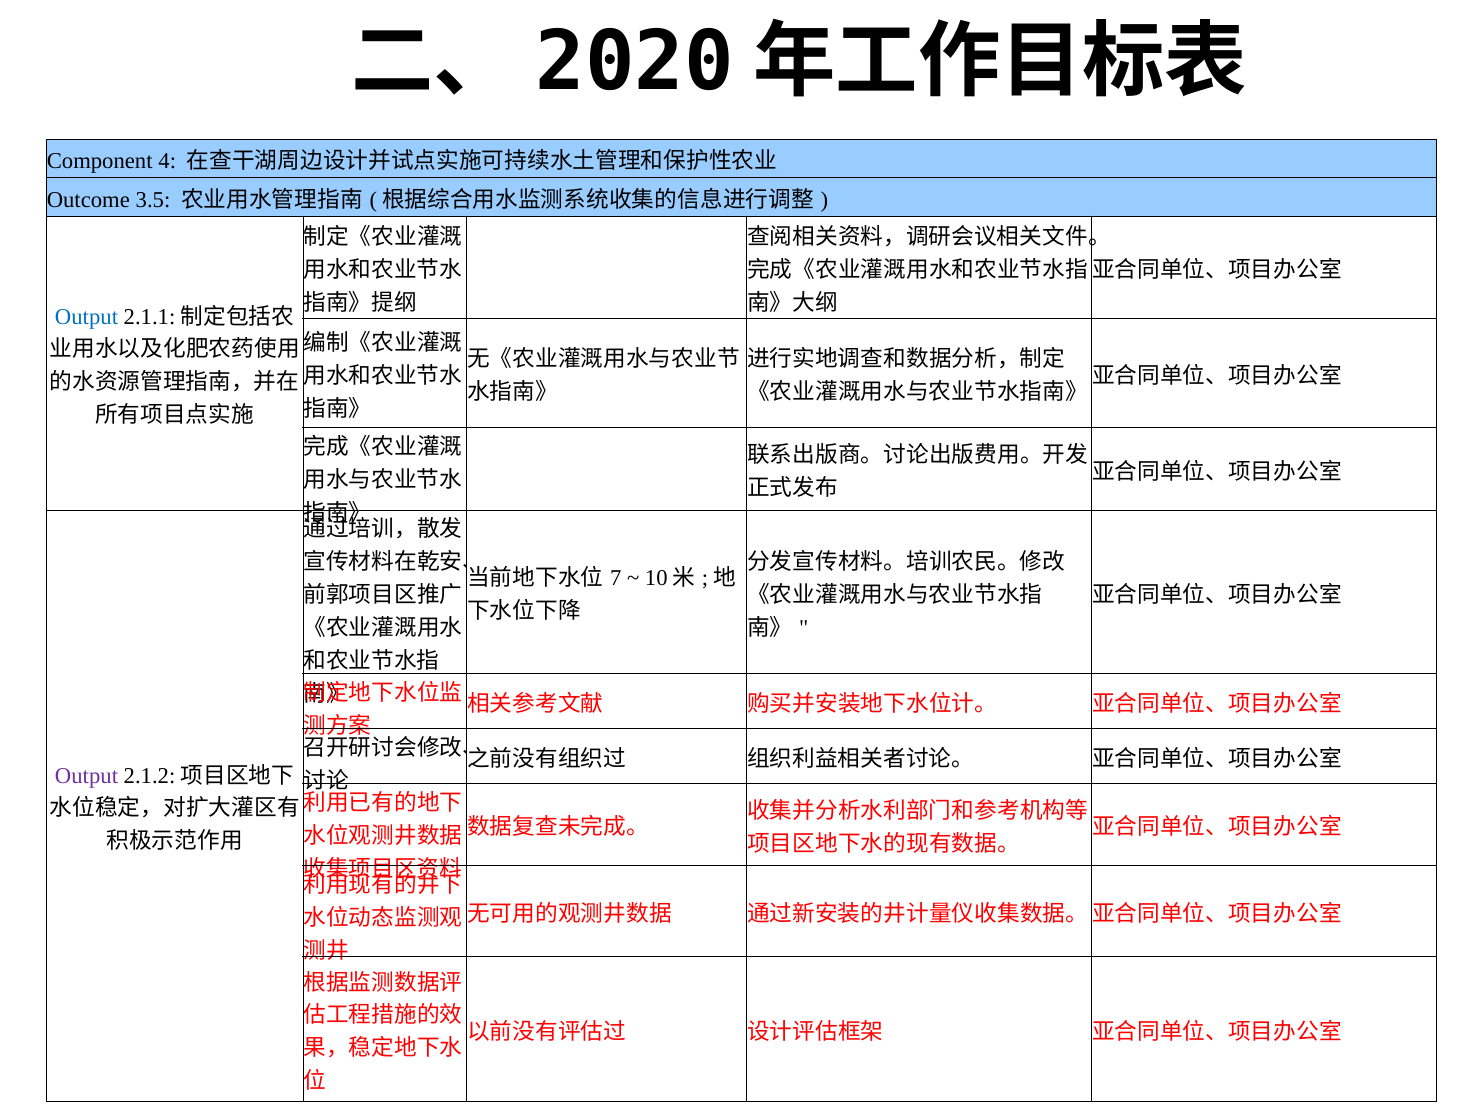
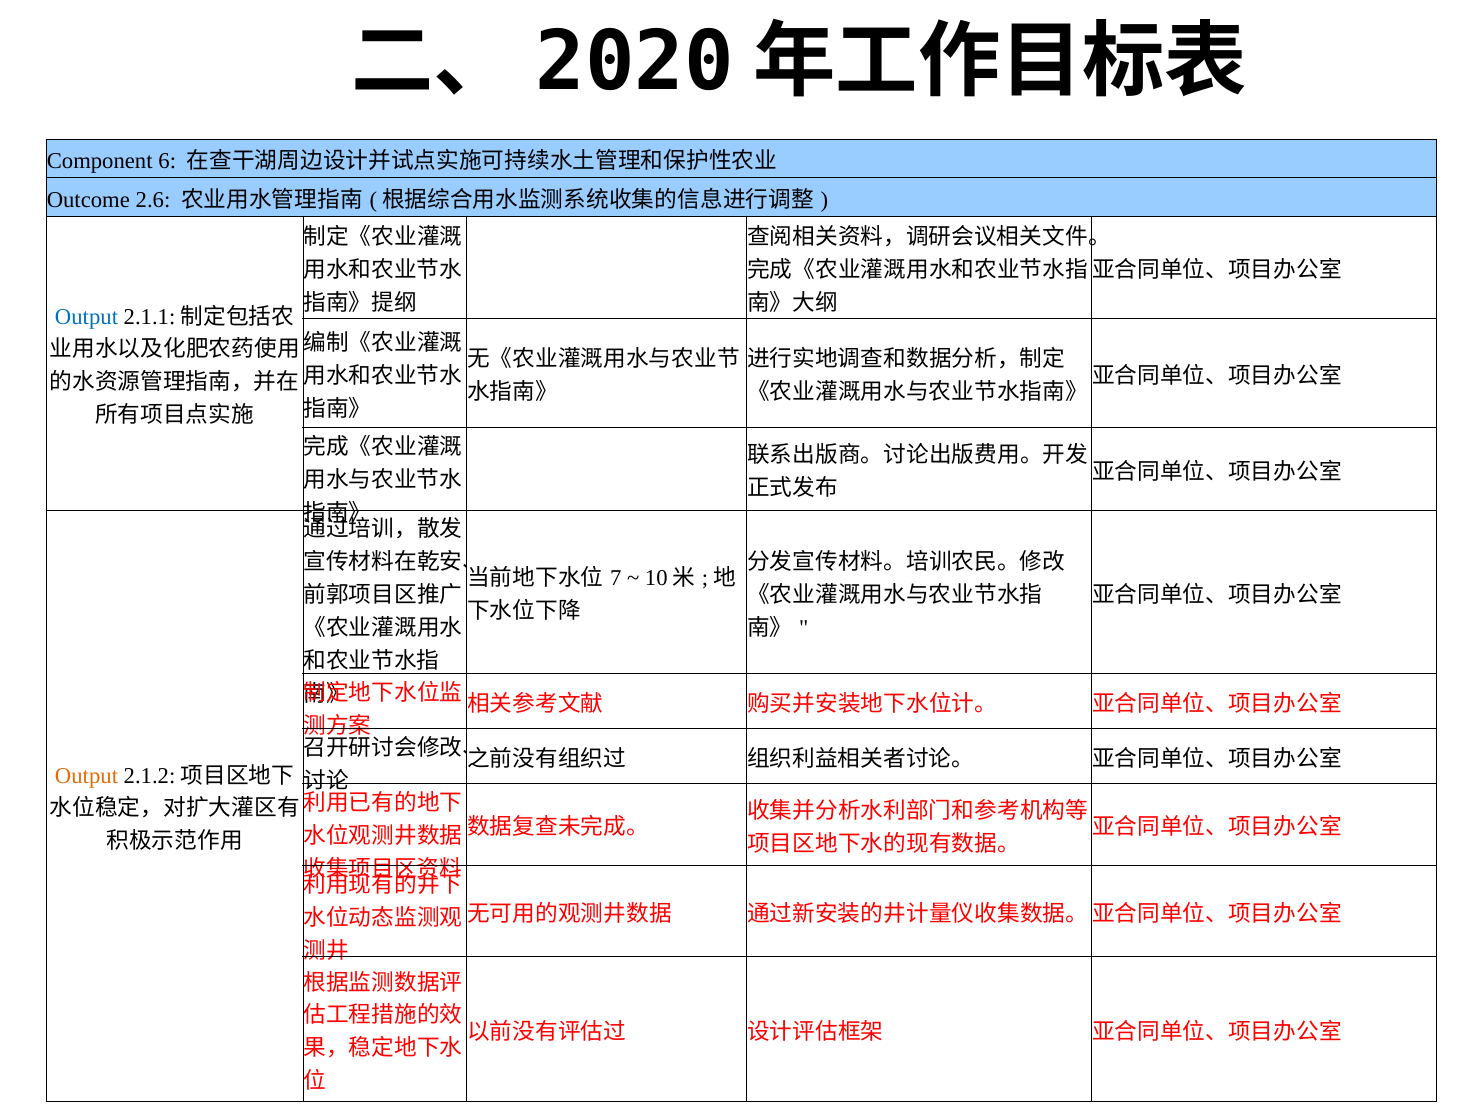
4: 4 -> 6 (167, 161)
3.5: 3.5 -> 2.6 (153, 200)
Output colour: purple -> orange (87, 776)
